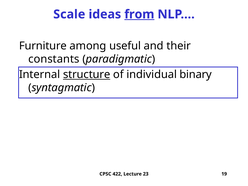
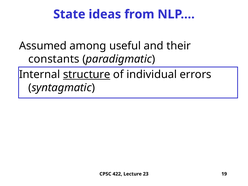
Scale: Scale -> State (69, 14)
from underline: present -> none (139, 14)
Furniture: Furniture -> Assumed (43, 46)
binary: binary -> errors (196, 74)
